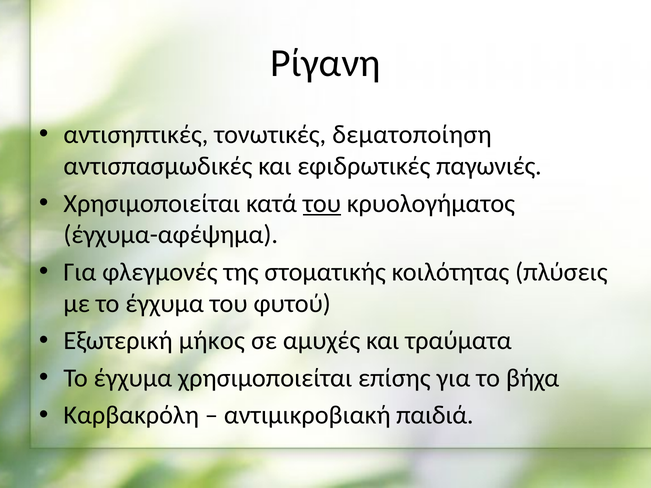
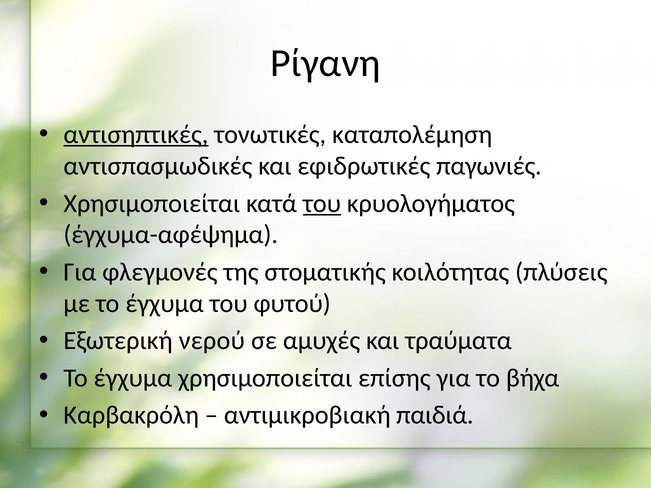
αντισηπτικές underline: none -> present (136, 135)
δεματοποίηση: δεματοποίηση -> καταπολέμηση (412, 135)
μήκος: μήκος -> νερού (212, 341)
